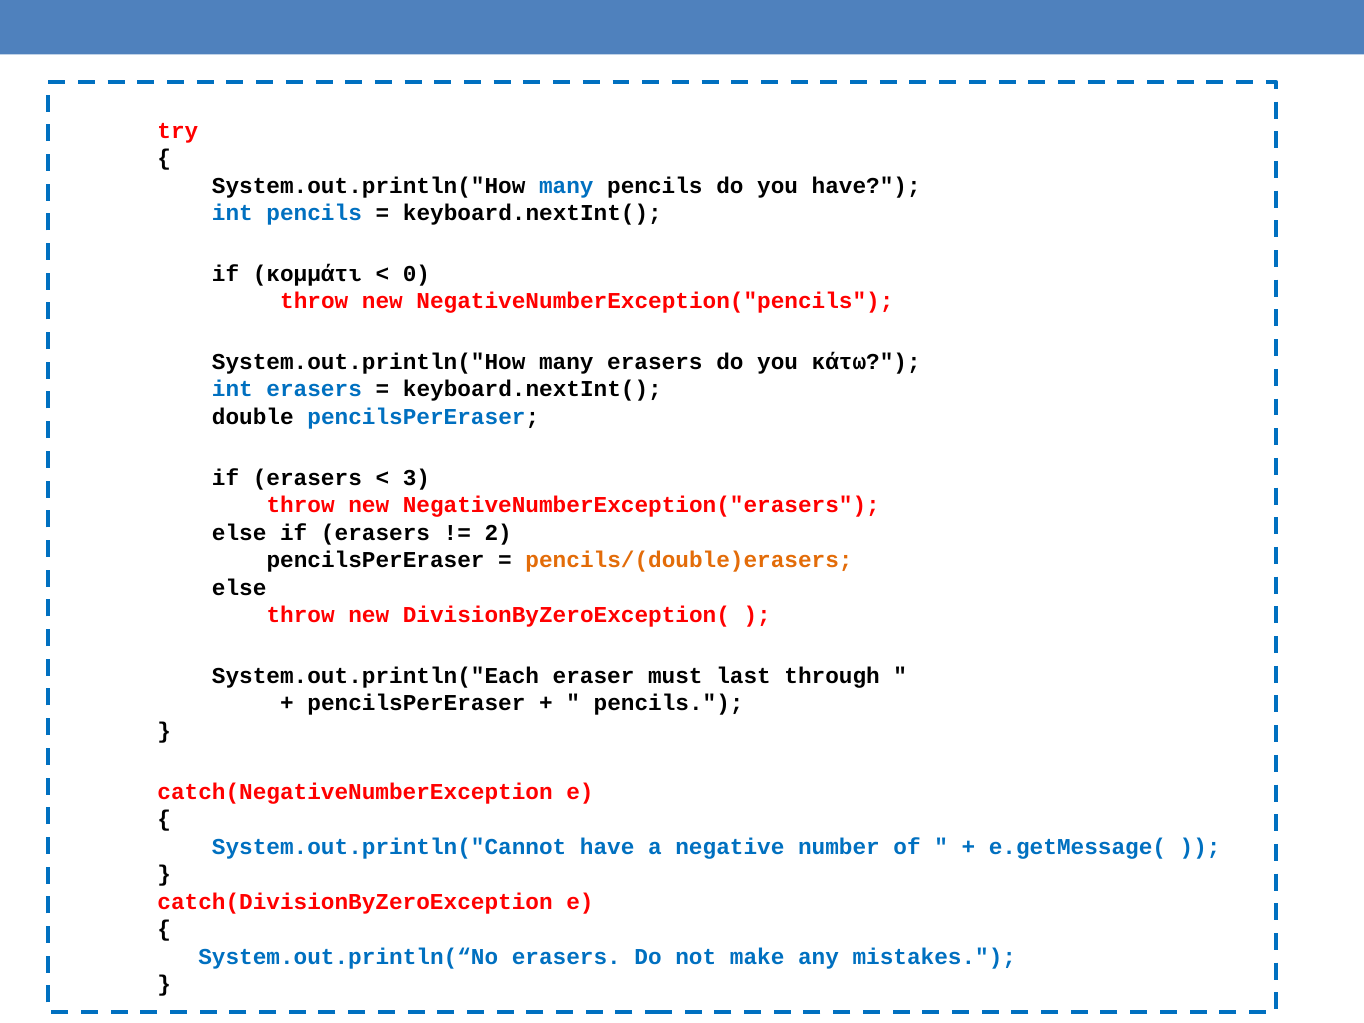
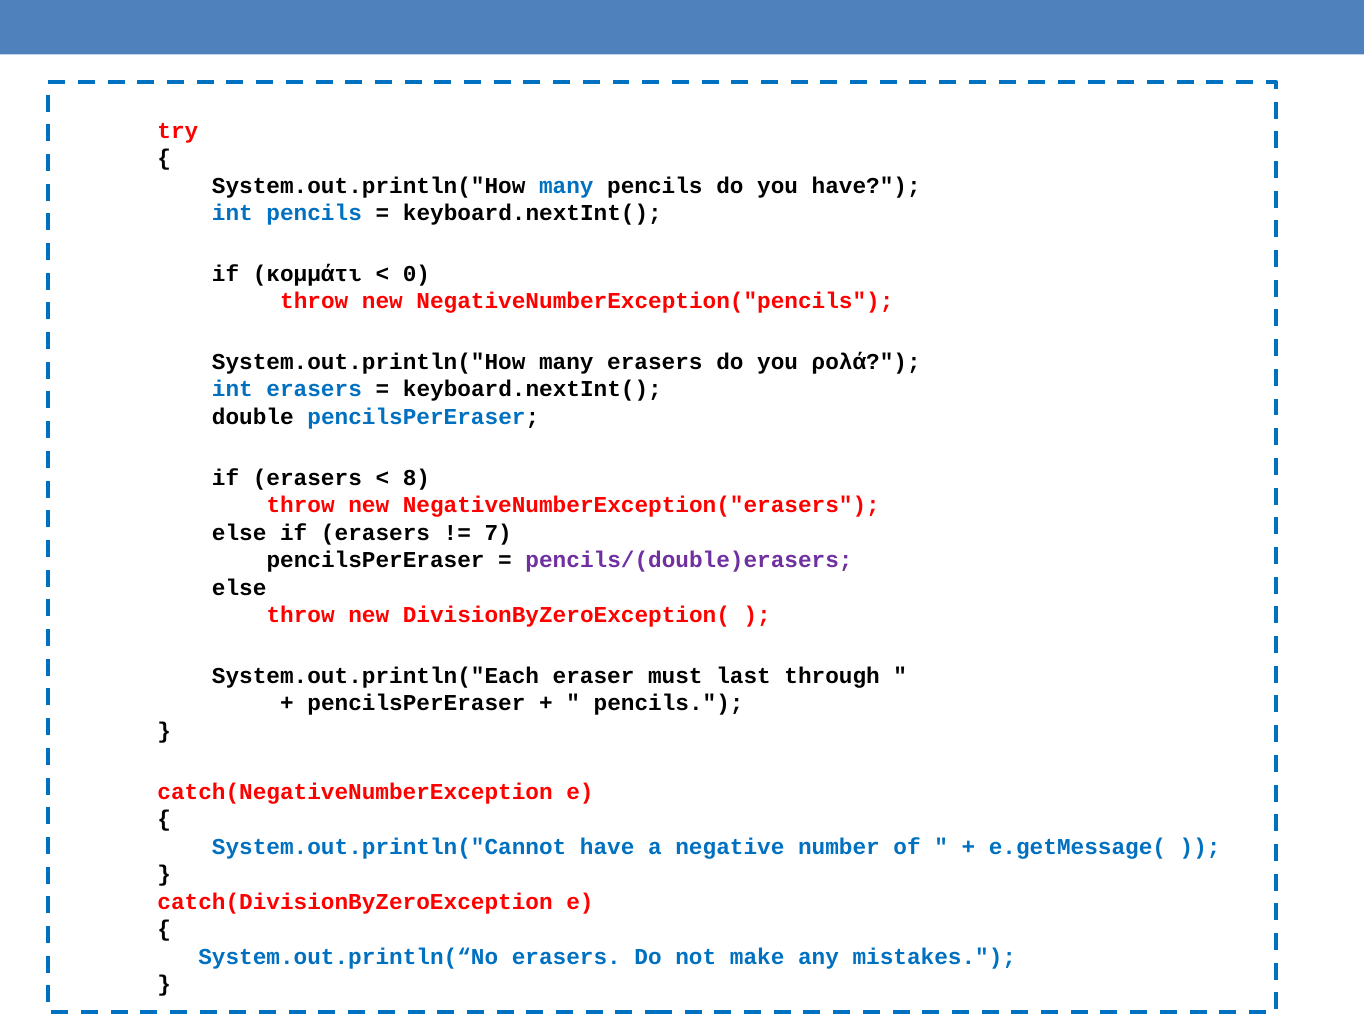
κάτω: κάτω -> ρολά (866, 362)
3: 3 -> 8 (416, 478)
2: 2 -> 7 (498, 533)
pencils/(double)erasers colour: orange -> purple (689, 560)
